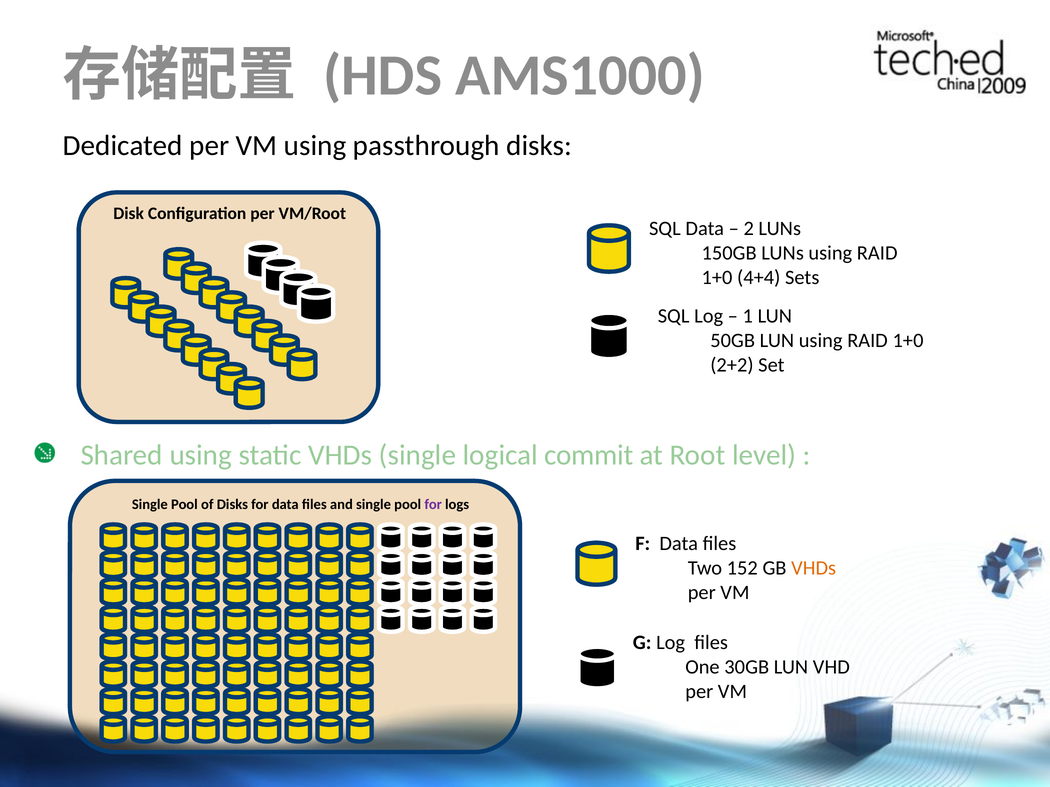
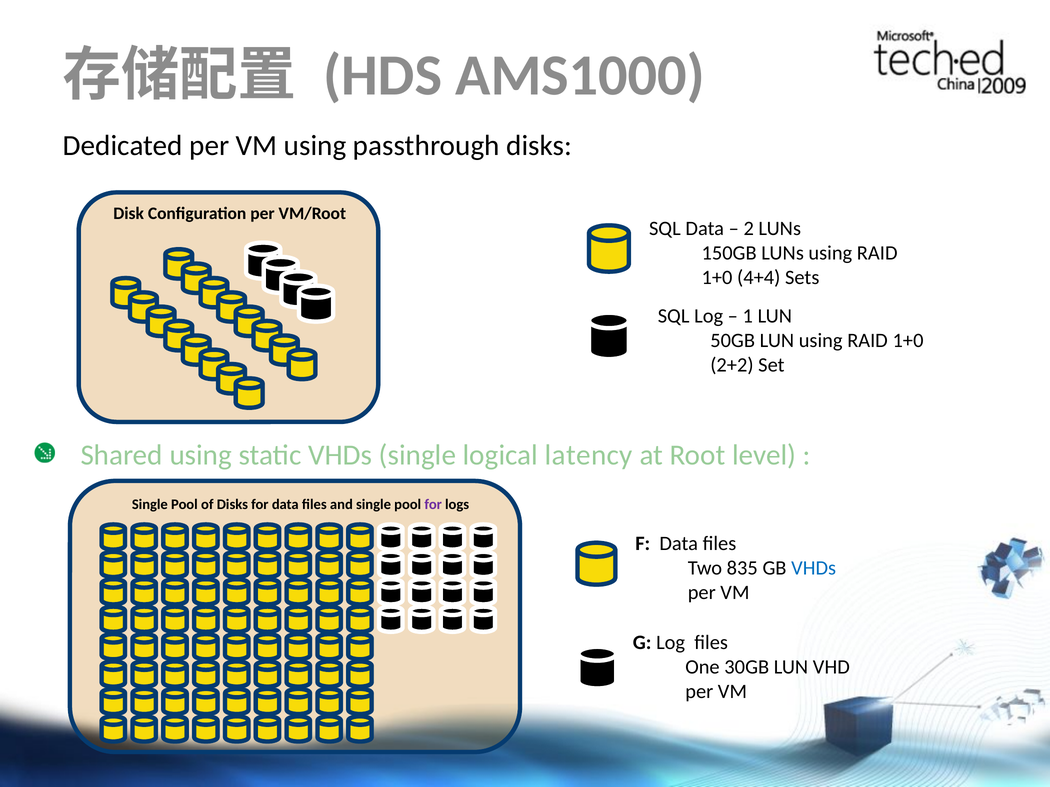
commit: commit -> latency (589, 455)
152: 152 -> 835 (742, 568)
VHDs colour: orange -> blue (814, 568)
